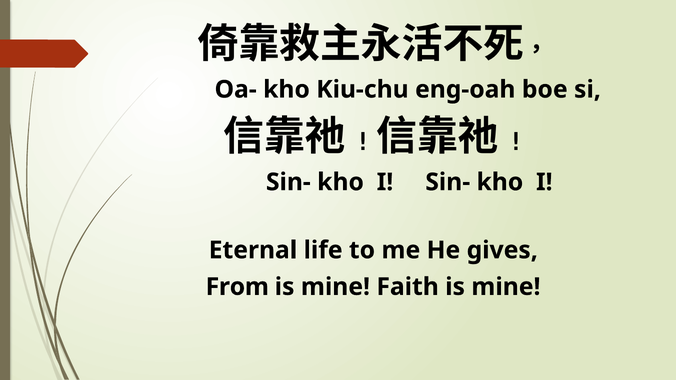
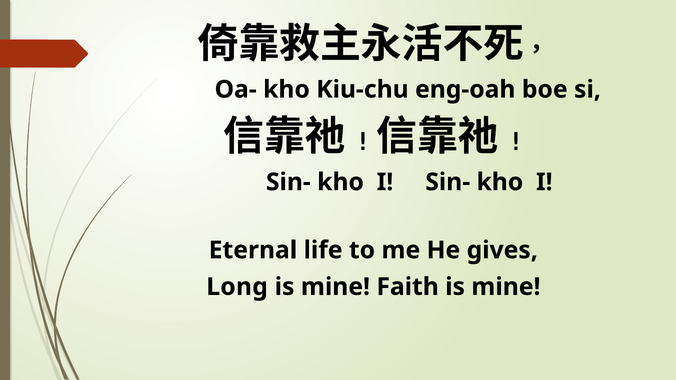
From: From -> Long (237, 287)
